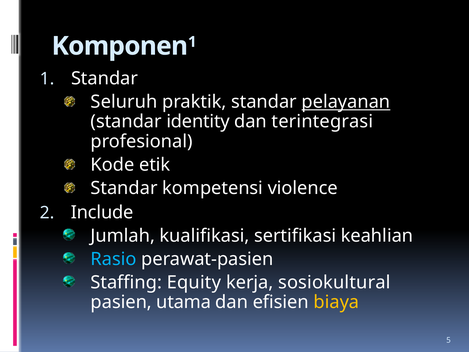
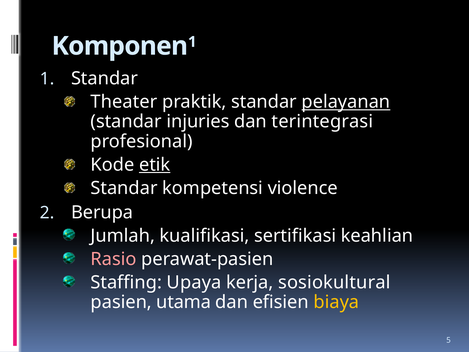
Seluruh: Seluruh -> Theater (124, 102)
identity: identity -> injuries (198, 122)
etik underline: none -> present (155, 165)
Include: Include -> Berupa (102, 212)
Rasio colour: light blue -> pink (114, 259)
Equity: Equity -> Upaya (194, 282)
